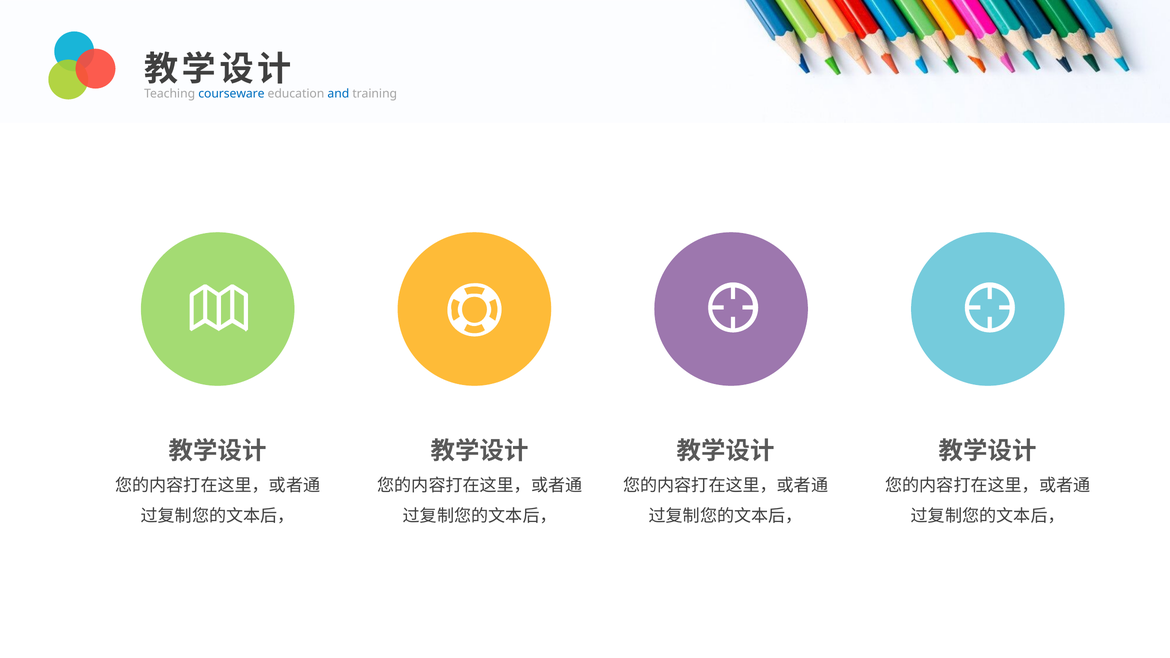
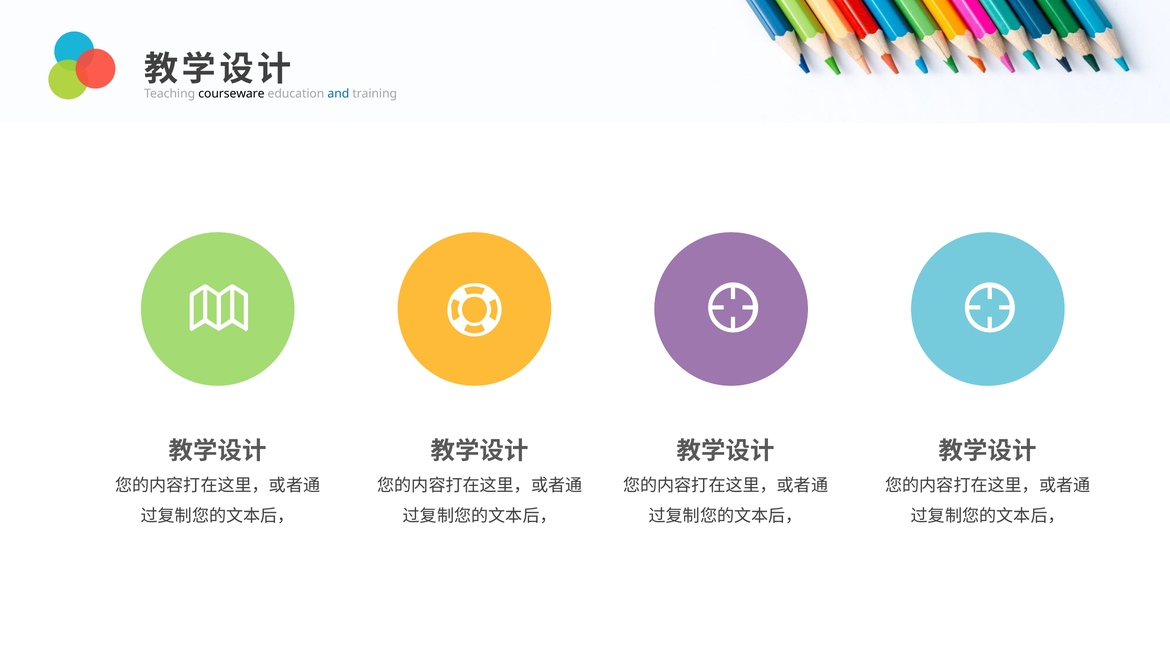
courseware colour: blue -> black (231, 94)
